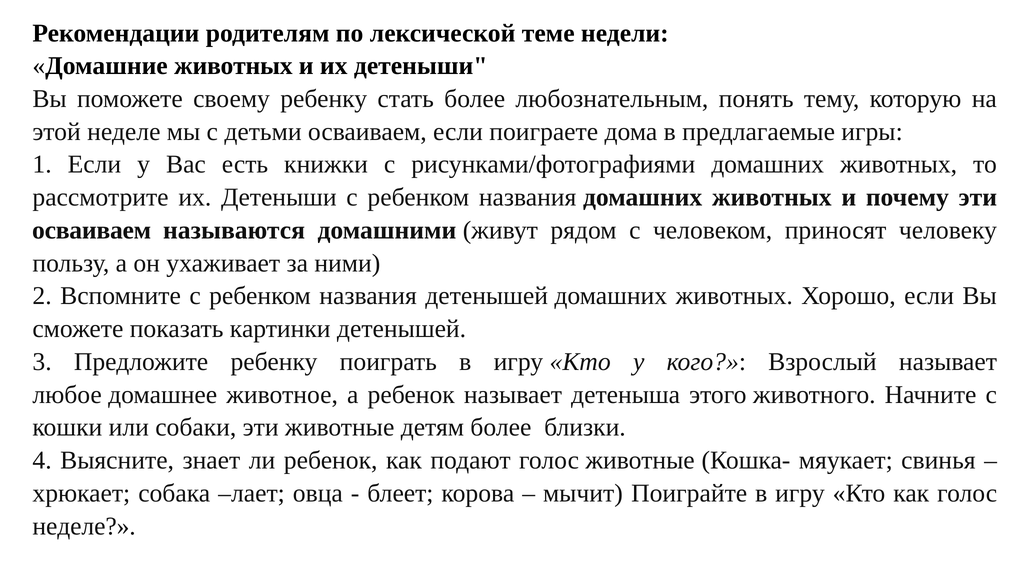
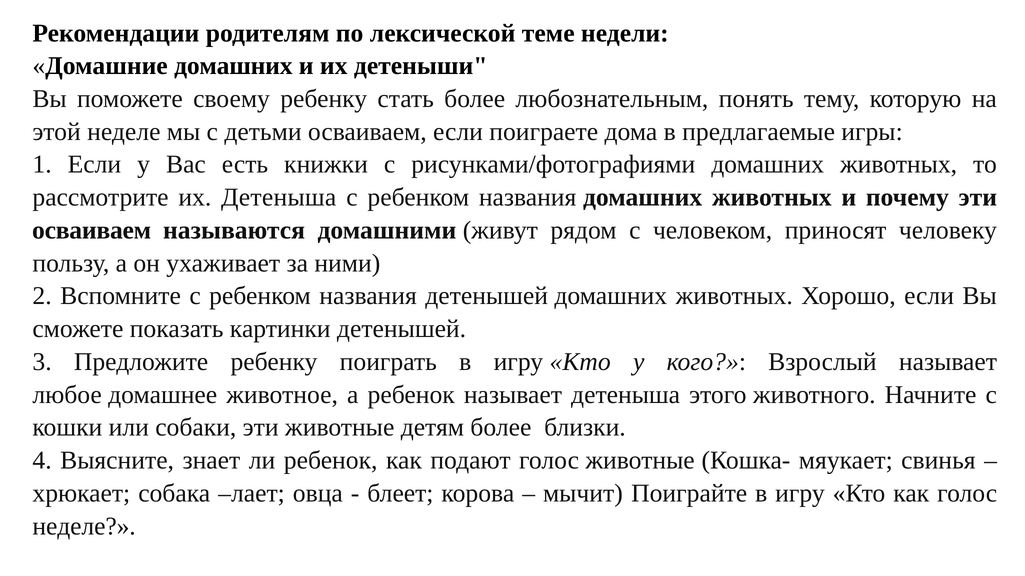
Домашние животных: животных -> домашних (233, 66)
рассмотрите их Детеныши: Детеныши -> Детеныша (279, 198)
